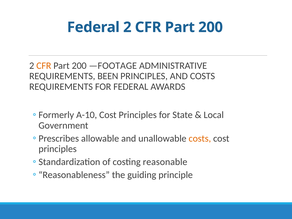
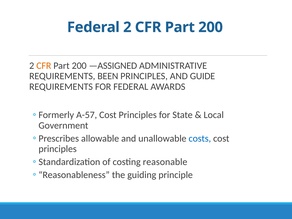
—FOOTAGE: —FOOTAGE -> —ASSIGNED (113, 66)
AND COSTS: COSTS -> GUIDE (202, 76)
A-10: A-10 -> A-57 (87, 115)
costs colour: orange -> blue (200, 138)
